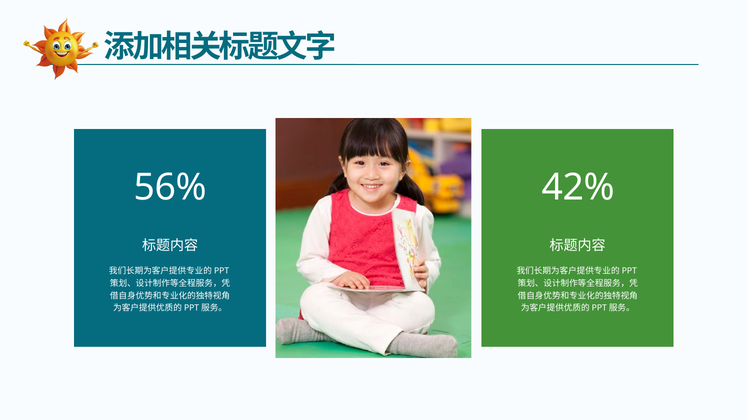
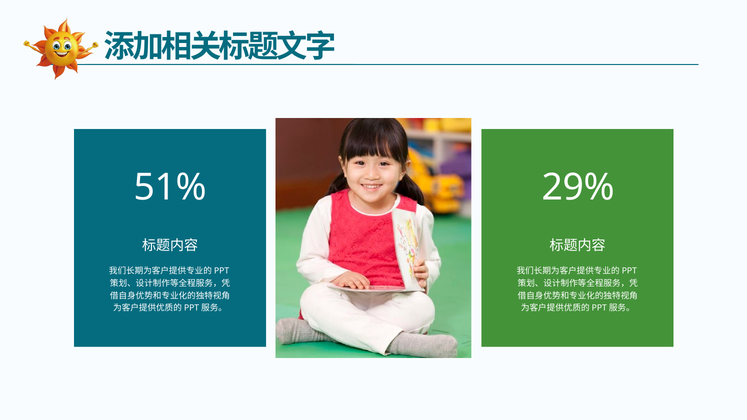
56%: 56% -> 51% (170, 188)
42%: 42% -> 29% (578, 188)
